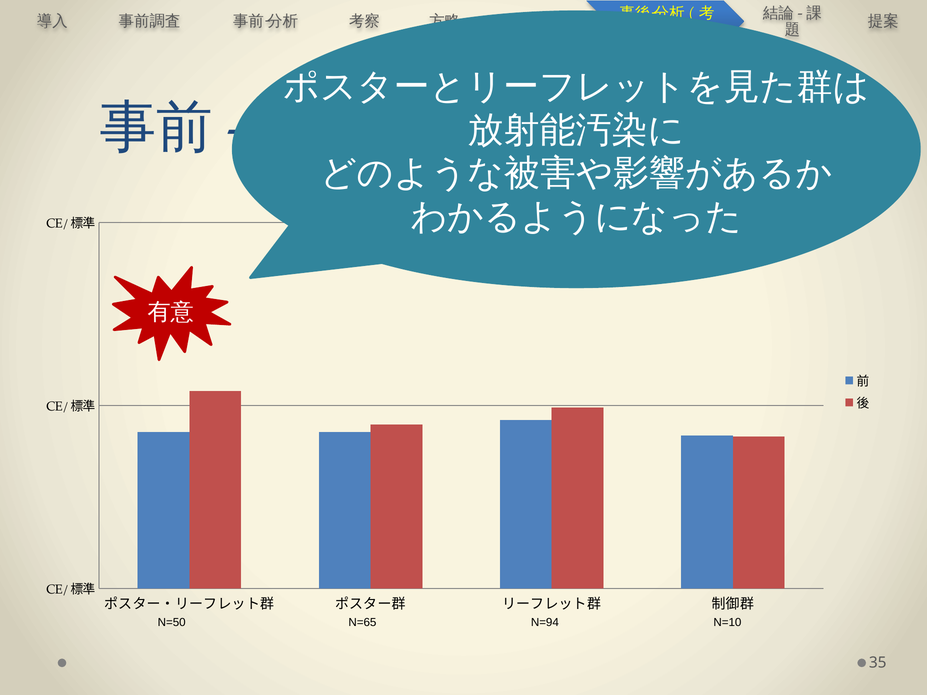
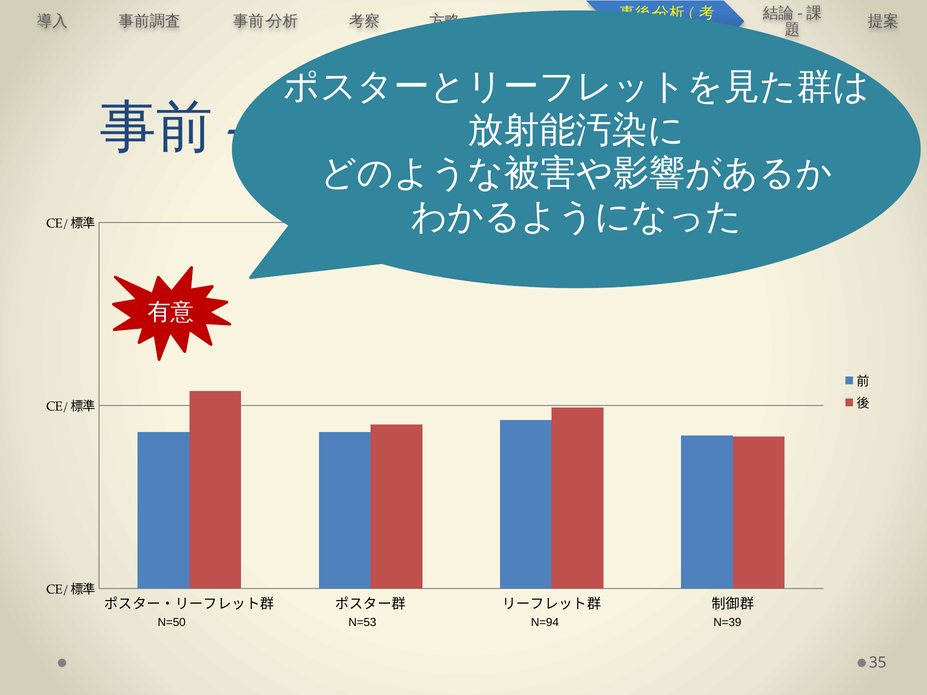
N=65: N=65 -> N=53 (362, 623)
N=10: N=10 -> N=39 (727, 623)
